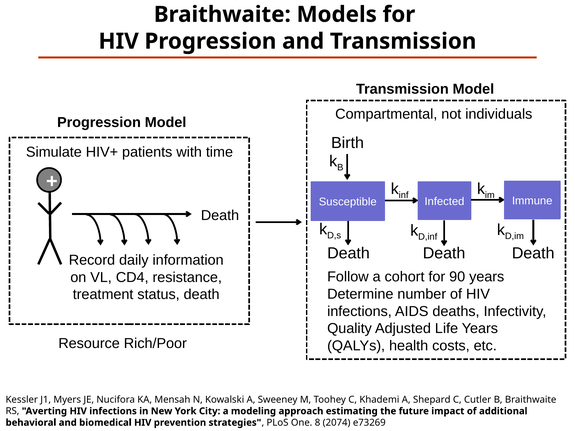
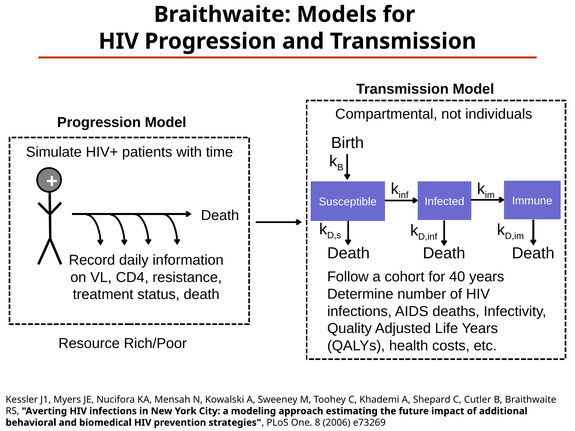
90: 90 -> 40 (457, 277)
2074: 2074 -> 2006 (337, 423)
